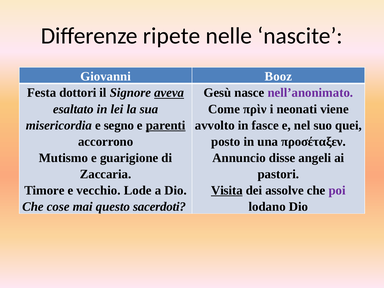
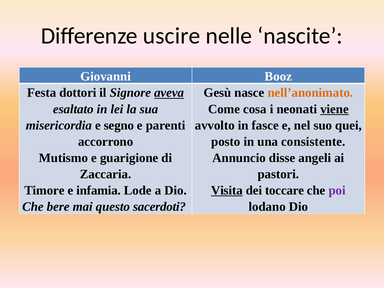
ripete: ripete -> uscire (172, 36)
nell’anonimato colour: purple -> orange (310, 93)
πρὶν: πρὶν -> cosa (255, 109)
viene underline: none -> present (335, 109)
parenti underline: present -> none (166, 125)
προσέταξεν: προσέταξεν -> consistente (313, 142)
vecchio: vecchio -> infamia (99, 190)
assolve: assolve -> toccare (285, 190)
cose: cose -> bere (58, 207)
